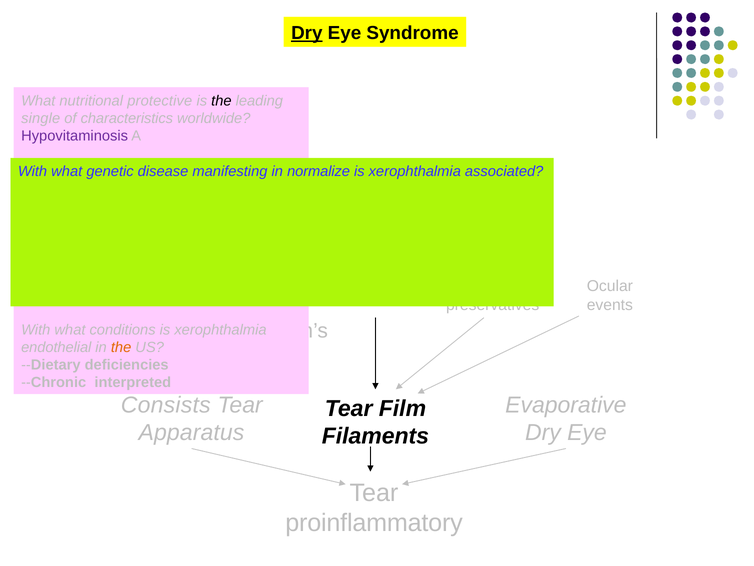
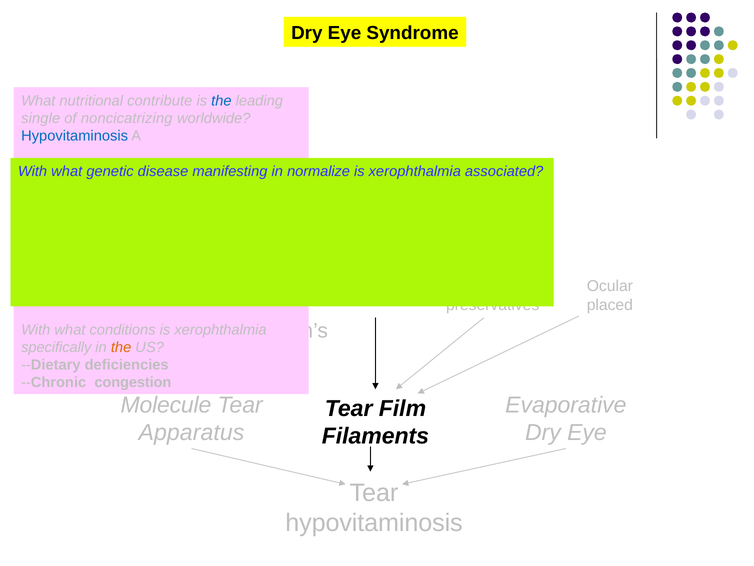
Dry underline: present -> none (307, 33)
protective: protective -> contribute (160, 101)
the colour: black -> blue (221, 101)
characteristics: characteristics -> noncicatrizing (127, 118)
Hypovitaminosis colour: purple -> blue (75, 136)
events: events -> placed (610, 305)
endothelial: endothelial -> specifically (56, 347)
interpreted: interpreted -> congestion (133, 382)
Consists: Consists -> Molecule (166, 405)
proinflammatory: proinflammatory -> hypovitaminosis (374, 523)
